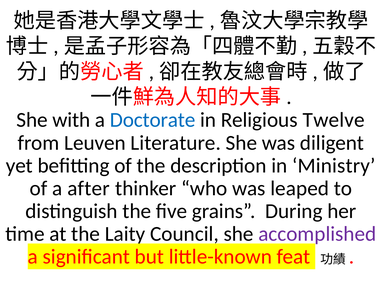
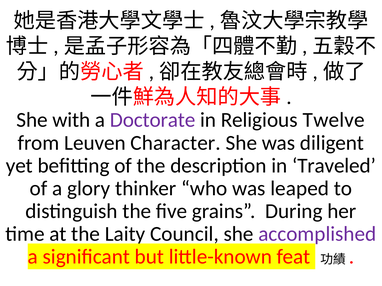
Doctorate colour: blue -> purple (153, 120)
Literature: Literature -> Character (176, 143)
Ministry: Ministry -> Traveled (334, 166)
after: after -> glory (89, 189)
